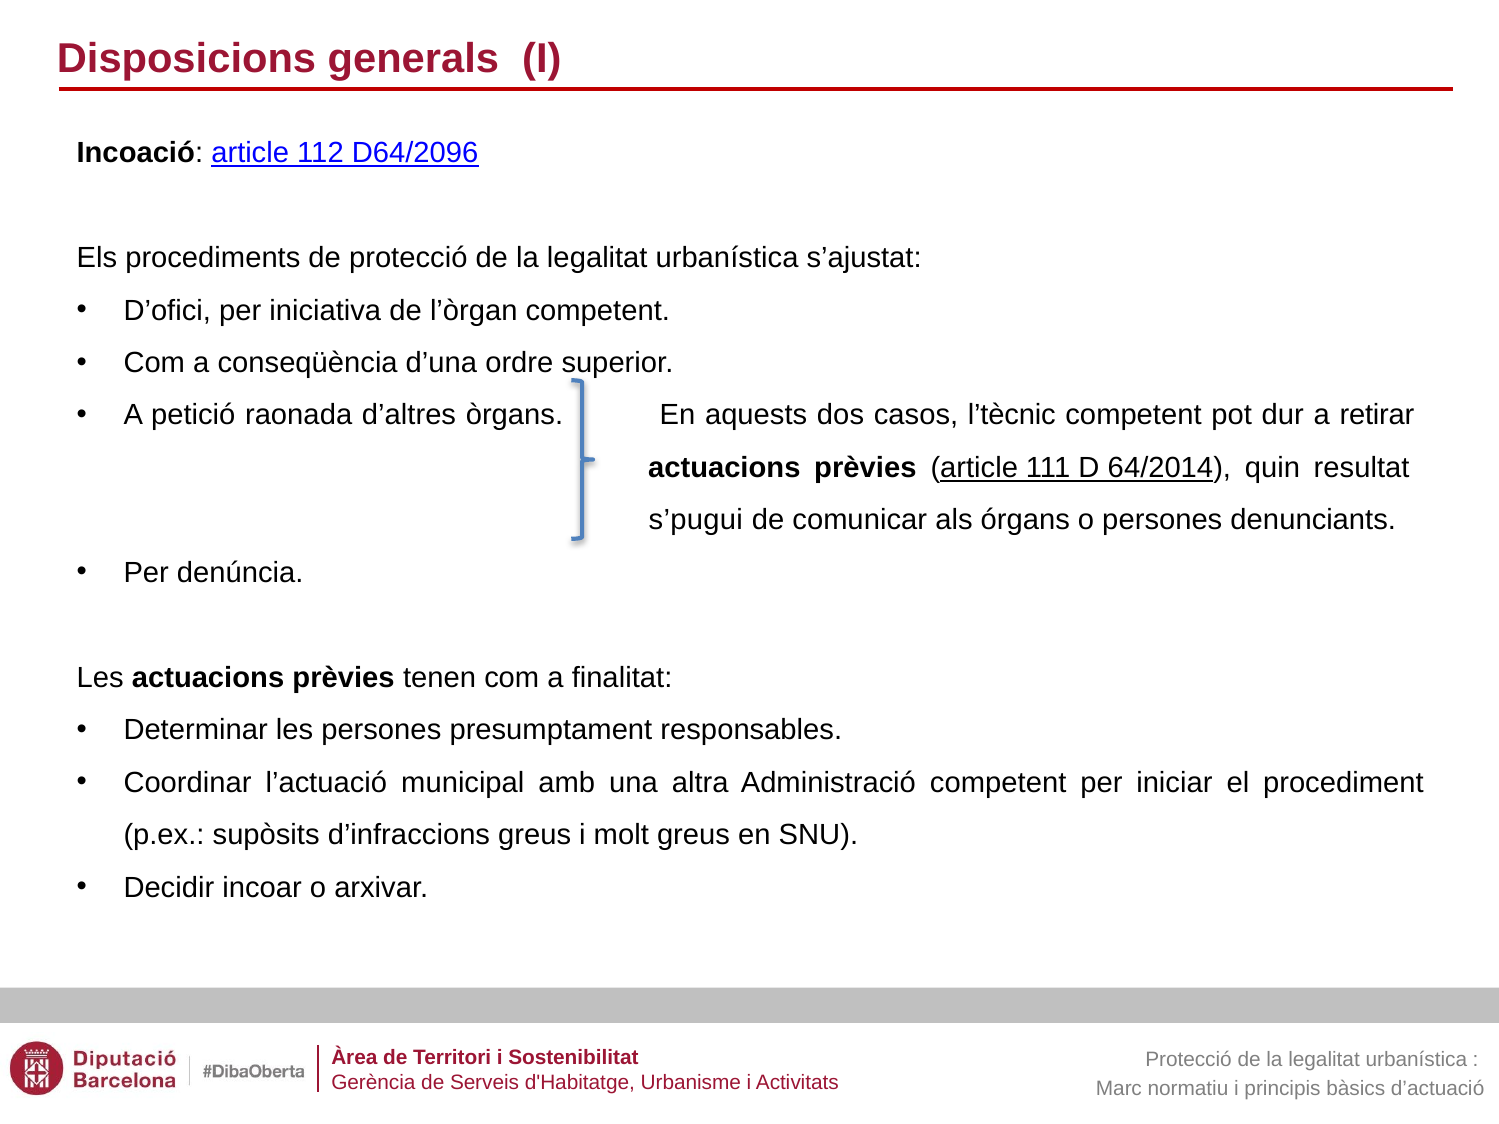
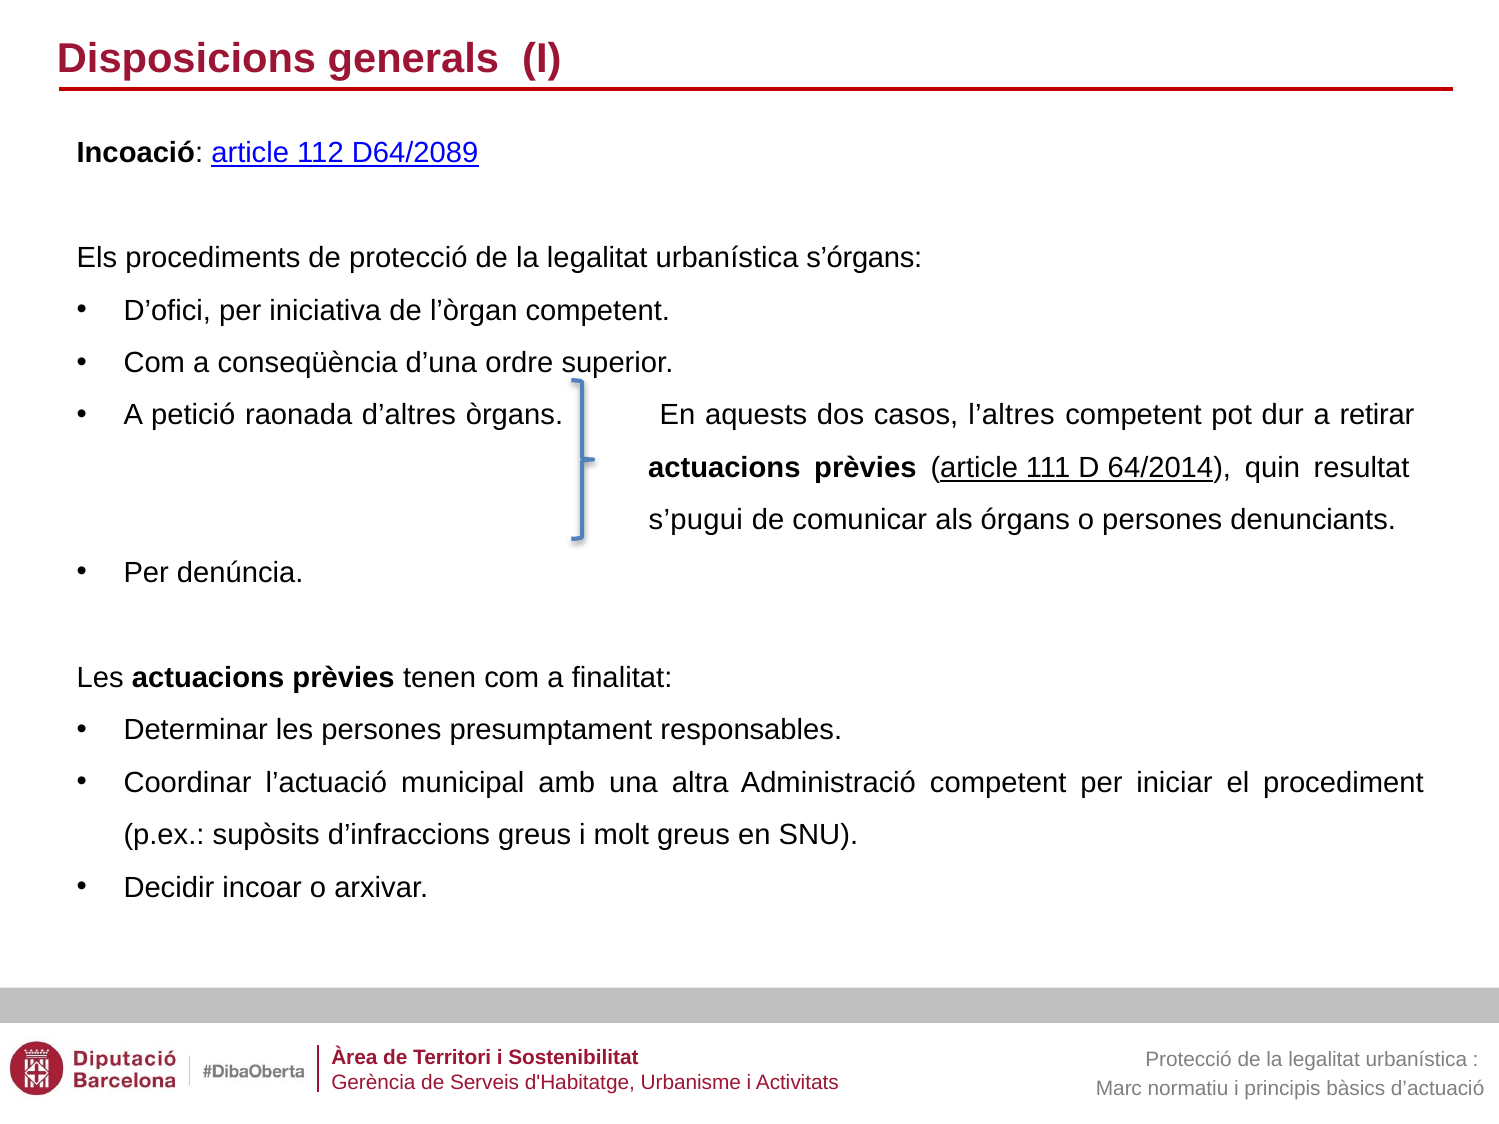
D64/2096: D64/2096 -> D64/2089 (415, 153)
s’ajustat: s’ajustat -> s’órgans (864, 258)
l’tècnic: l’tècnic -> l’altres (1012, 415)
